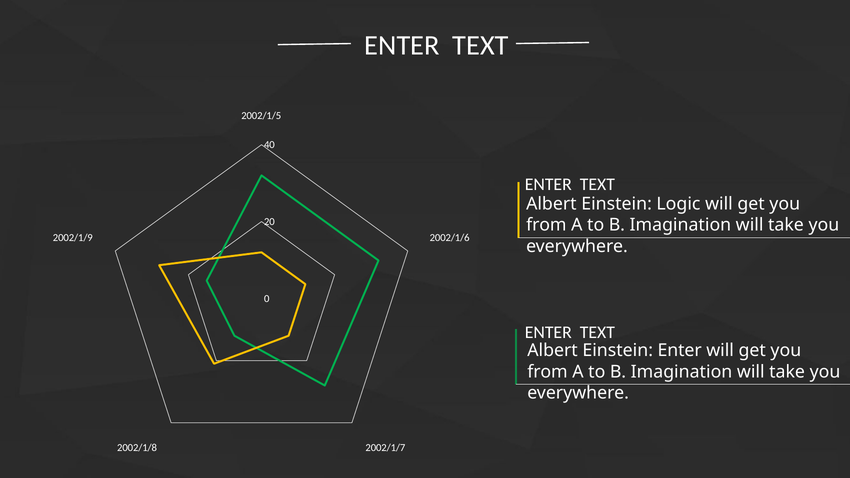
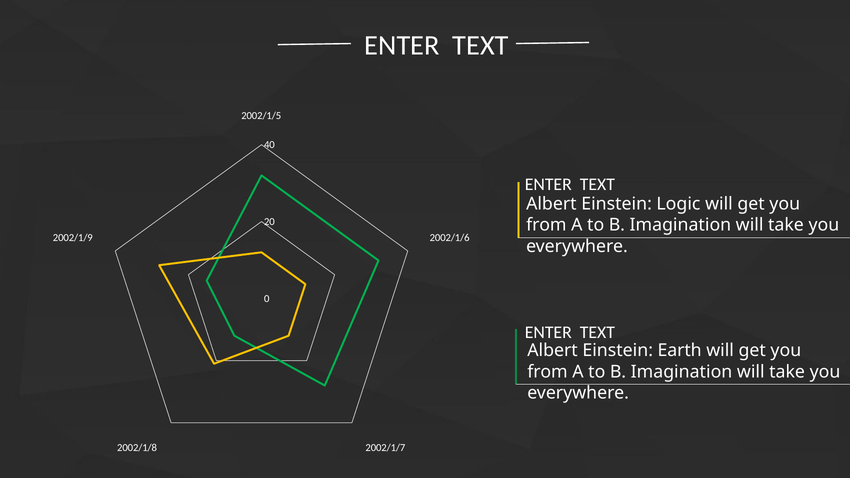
Einstein Enter: Enter -> Earth (680, 350)
